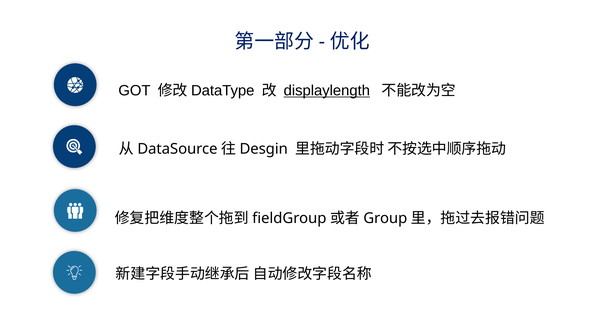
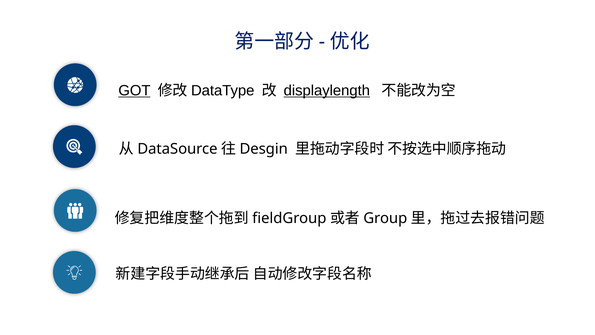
GOT underline: none -> present (134, 91)
